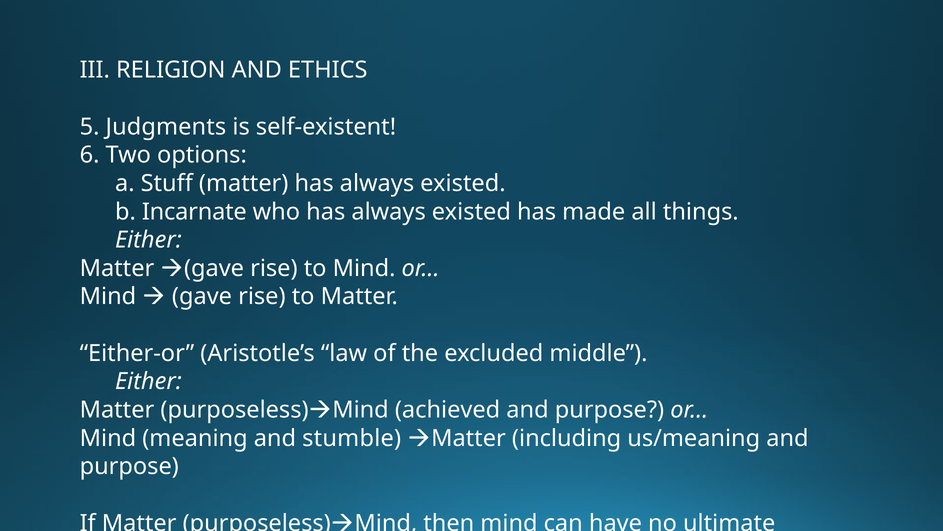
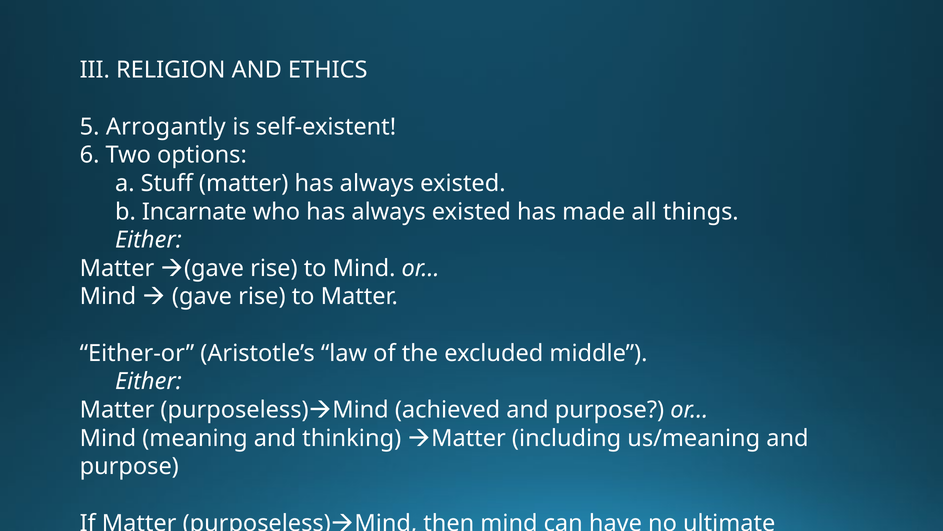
Judgments: Judgments -> Arrogantly (166, 127)
stumble: stumble -> thinking (352, 438)
